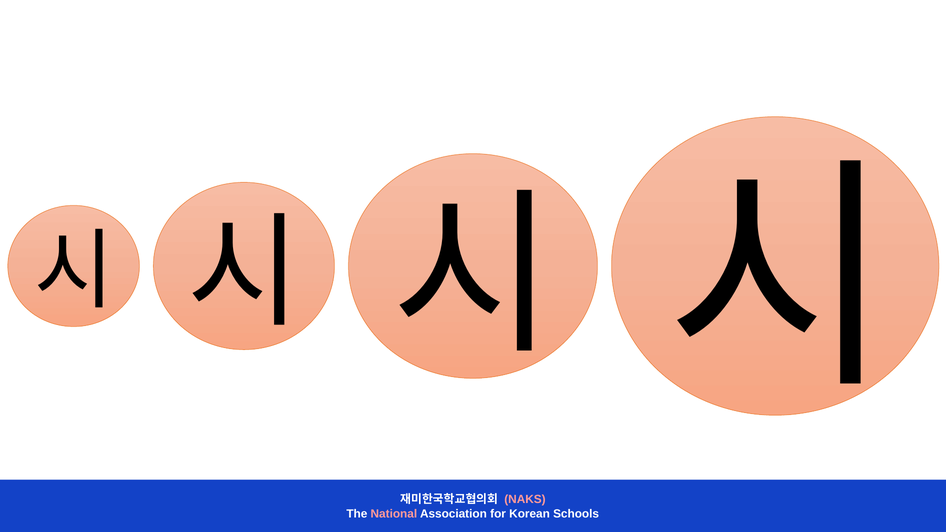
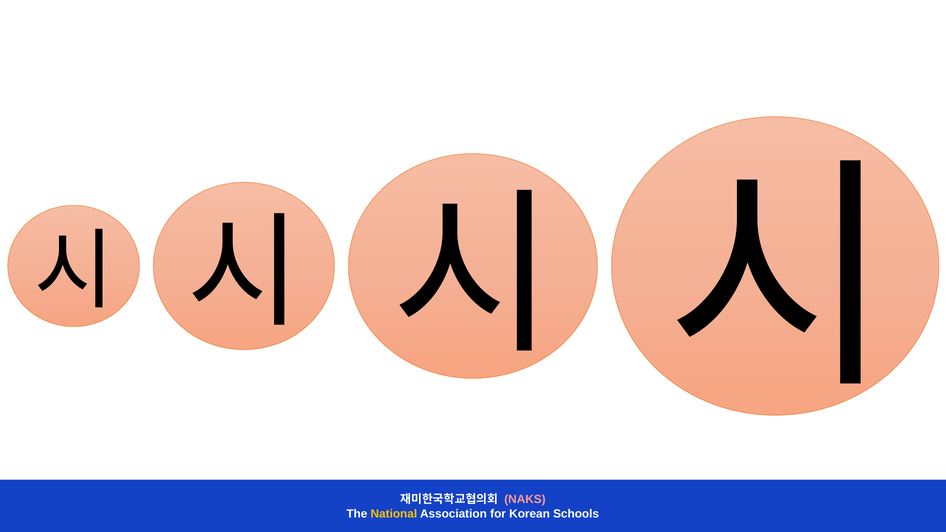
National colour: pink -> yellow (394, 514)
